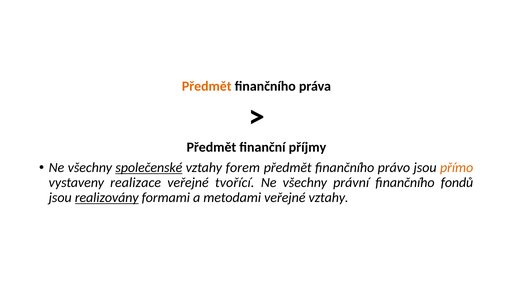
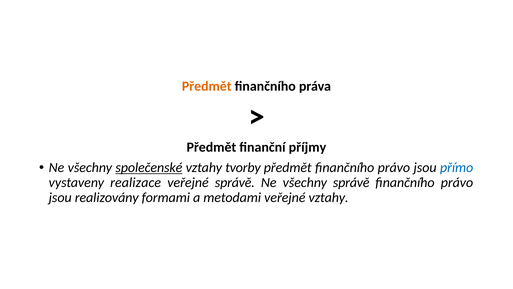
forem: forem -> tvorby (243, 167)
přímo colour: orange -> blue (457, 167)
veřejné tvořící: tvořící -> správě (235, 182)
všechny právní: právní -> správě (351, 182)
fondů: fondů -> právo (457, 182)
realizovány underline: present -> none (107, 197)
